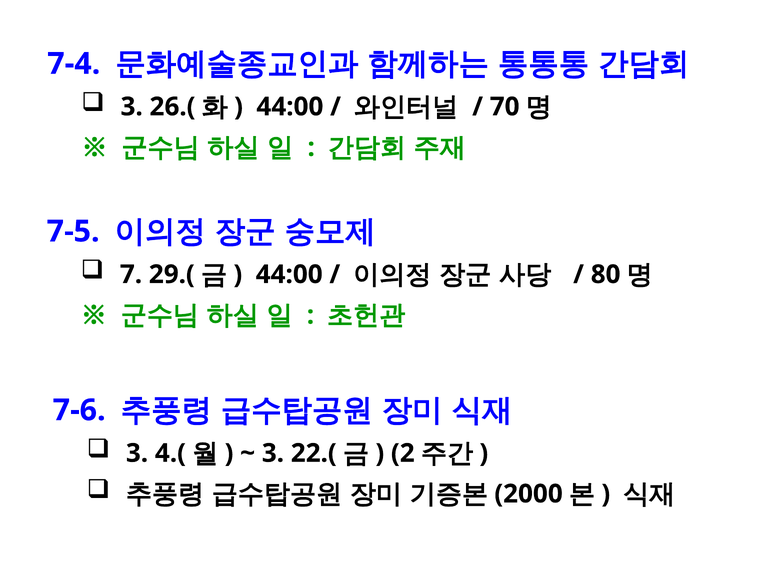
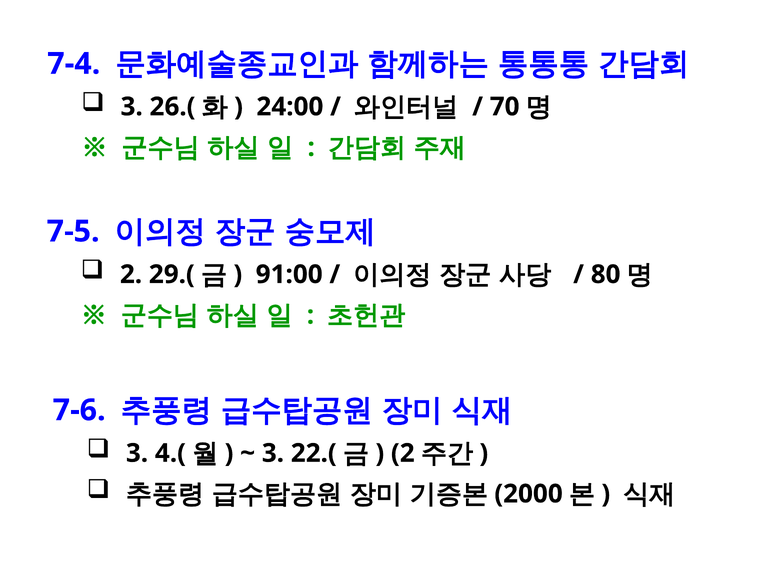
44:00: 44:00 -> 24:00 (290, 107)
7: 7 -> 2 (131, 274)
44:00: 44:00 -> 91:00 (289, 274)
